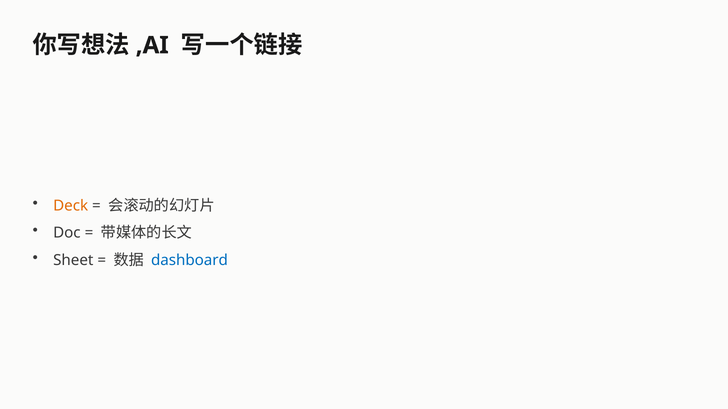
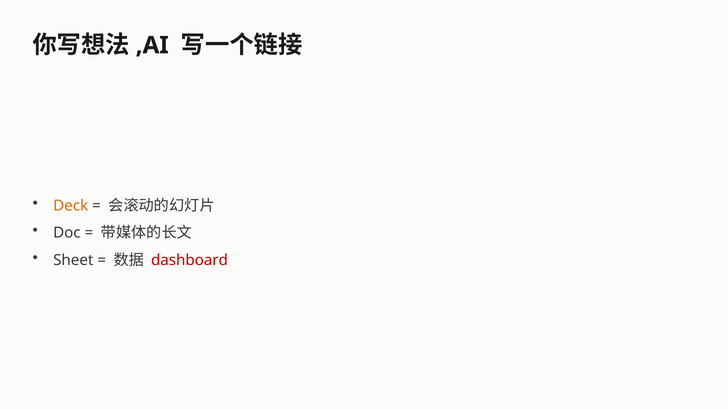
dashboard colour: blue -> red (189, 260)
